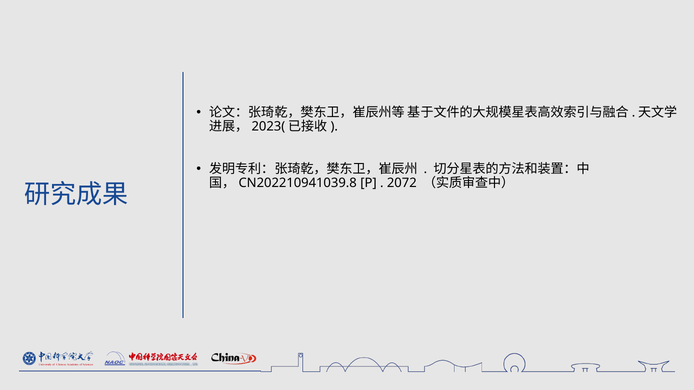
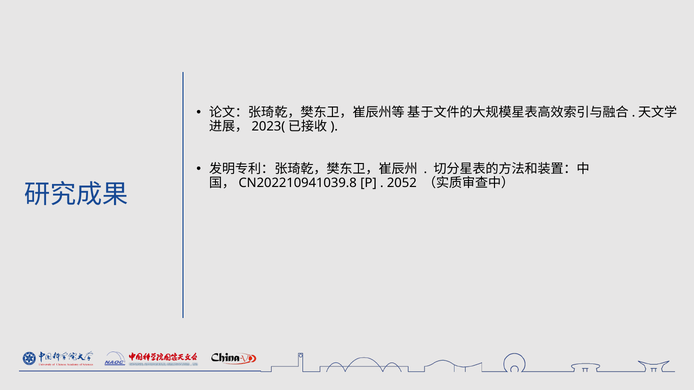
2072: 2072 -> 2052 (402, 183)
